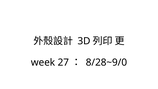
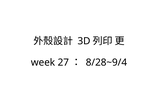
8/28~9/0: 8/28~9/0 -> 8/28~9/4 (106, 62)
